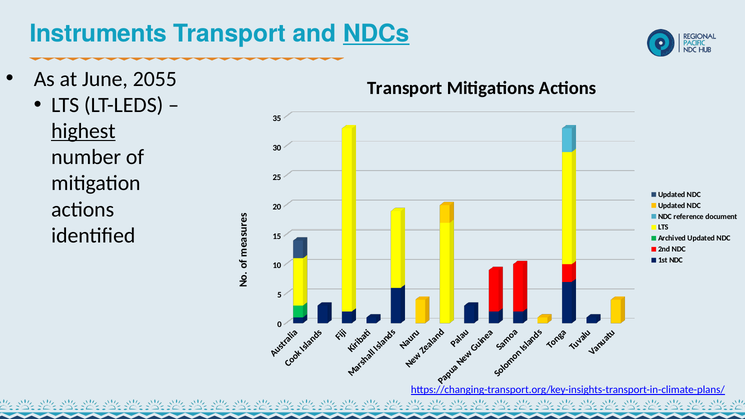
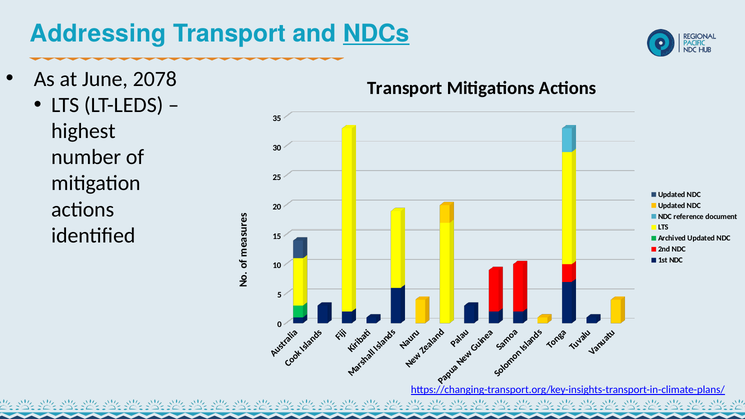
Instruments: Instruments -> Addressing (98, 34)
2055: 2055 -> 2078 (155, 79)
highest underline: present -> none (83, 131)
